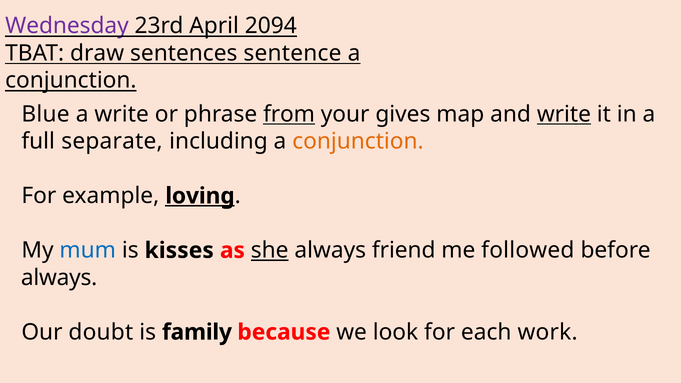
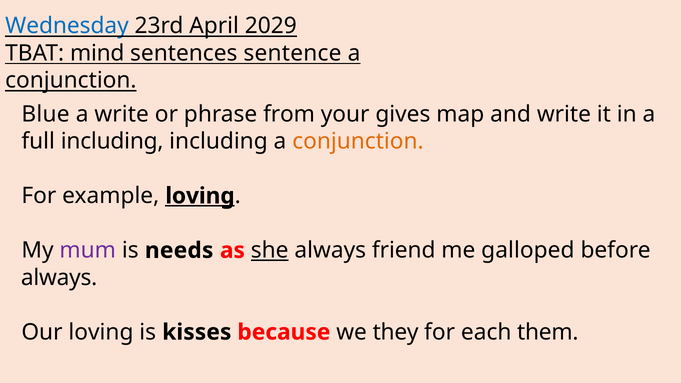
Wednesday colour: purple -> blue (67, 26)
2094: 2094 -> 2029 (271, 26)
draw: draw -> mind (97, 53)
from underline: present -> none (289, 114)
write underline: present -> none (564, 114)
full separate: separate -> including (112, 141)
mum colour: blue -> purple (88, 250)
kisses: kisses -> needs (179, 250)
followed: followed -> galloped (528, 250)
Our doubt: doubt -> loving (101, 332)
family: family -> kisses (197, 332)
look: look -> they (396, 332)
work: work -> them (548, 332)
